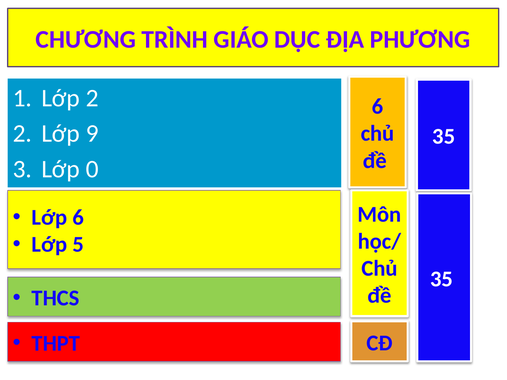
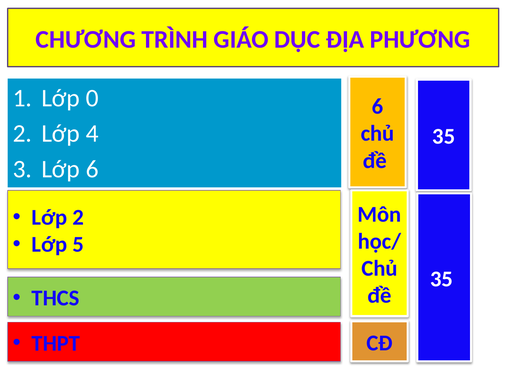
Lớp 2: 2 -> 0 (92, 98)
9: 9 -> 4 (92, 134)
Lớp 0: 0 -> 6 (92, 169)
Lớp 6: 6 -> 2 (78, 218)
